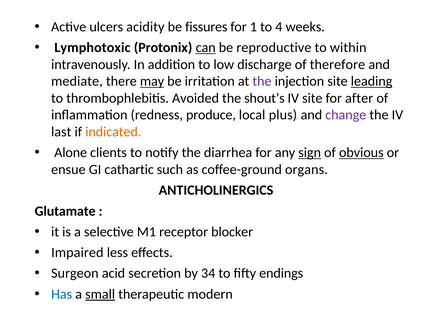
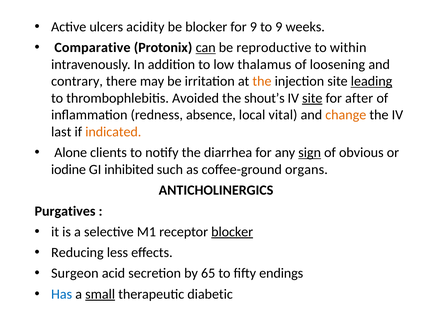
be fissures: fissures -> blocker (206, 27)
for 1: 1 -> 9 (253, 27)
to 4: 4 -> 9 (279, 27)
Lymphotoxic: Lymphotoxic -> Comparative (92, 48)
discharge: discharge -> thalamus (264, 64)
therefore: therefore -> loosening (337, 64)
mediate: mediate -> contrary (77, 81)
may underline: present -> none (152, 81)
the colour: purple -> orange (262, 81)
site underline: none -> present (312, 98)
produce: produce -> absence (211, 115)
plus: plus -> vital (283, 115)
change colour: purple -> orange (346, 115)
obvious underline: present -> none (361, 153)
ensue: ensue -> iodine (68, 170)
cathartic: cathartic -> inhibited (129, 170)
Glutamate: Glutamate -> Purgatives (65, 211)
blocker underline: none -> present (232, 232)
Impaired: Impaired -> Reducing (77, 253)
34: 34 -> 65 (208, 273)
modern: modern -> diabetic (210, 294)
